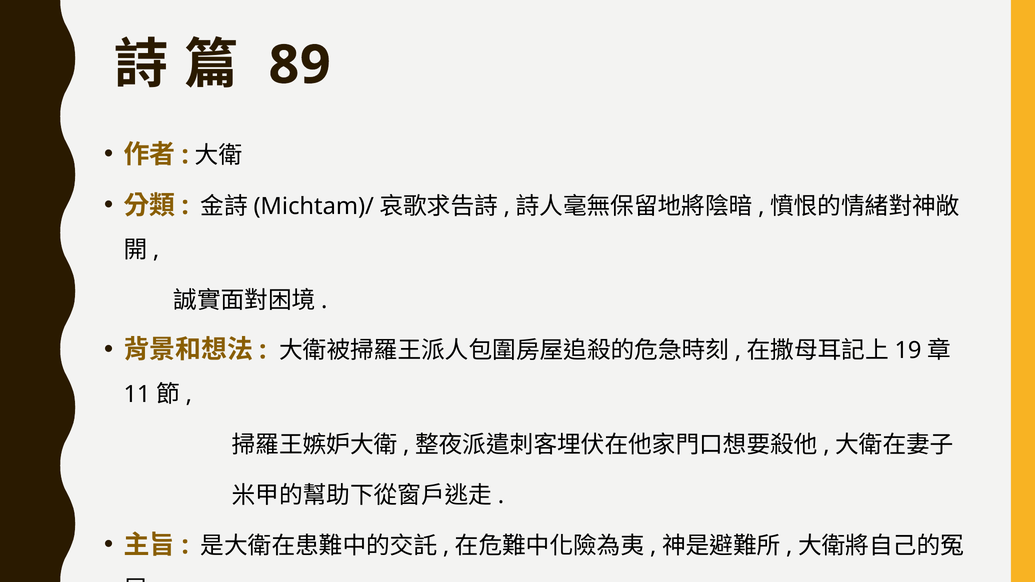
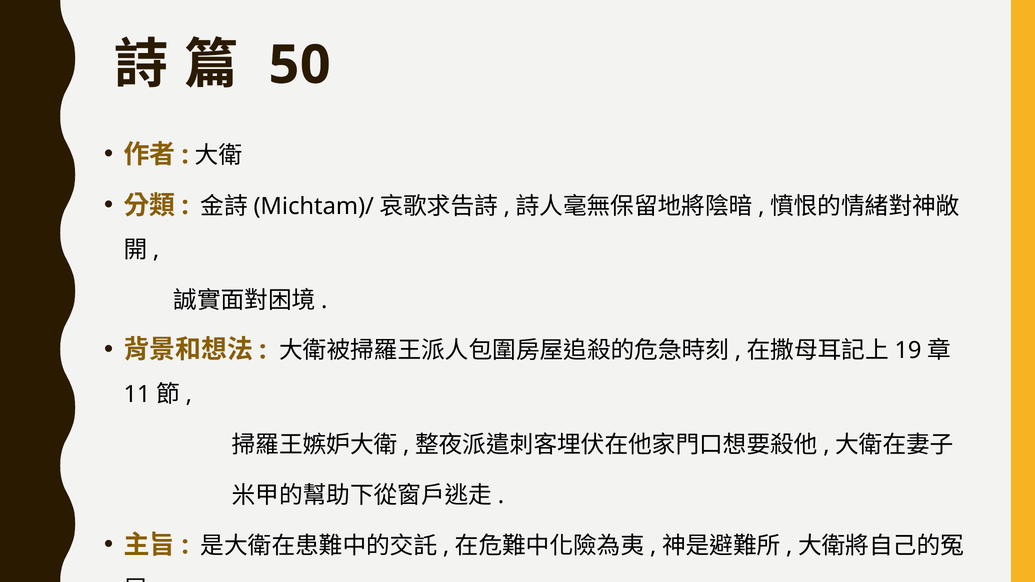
89: 89 -> 50 (300, 65)
